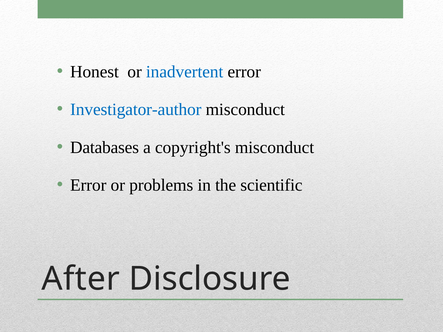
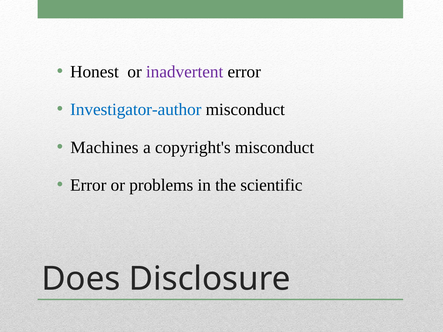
inadvertent colour: blue -> purple (185, 72)
Databases: Databases -> Machines (104, 147)
After: After -> Does (81, 279)
